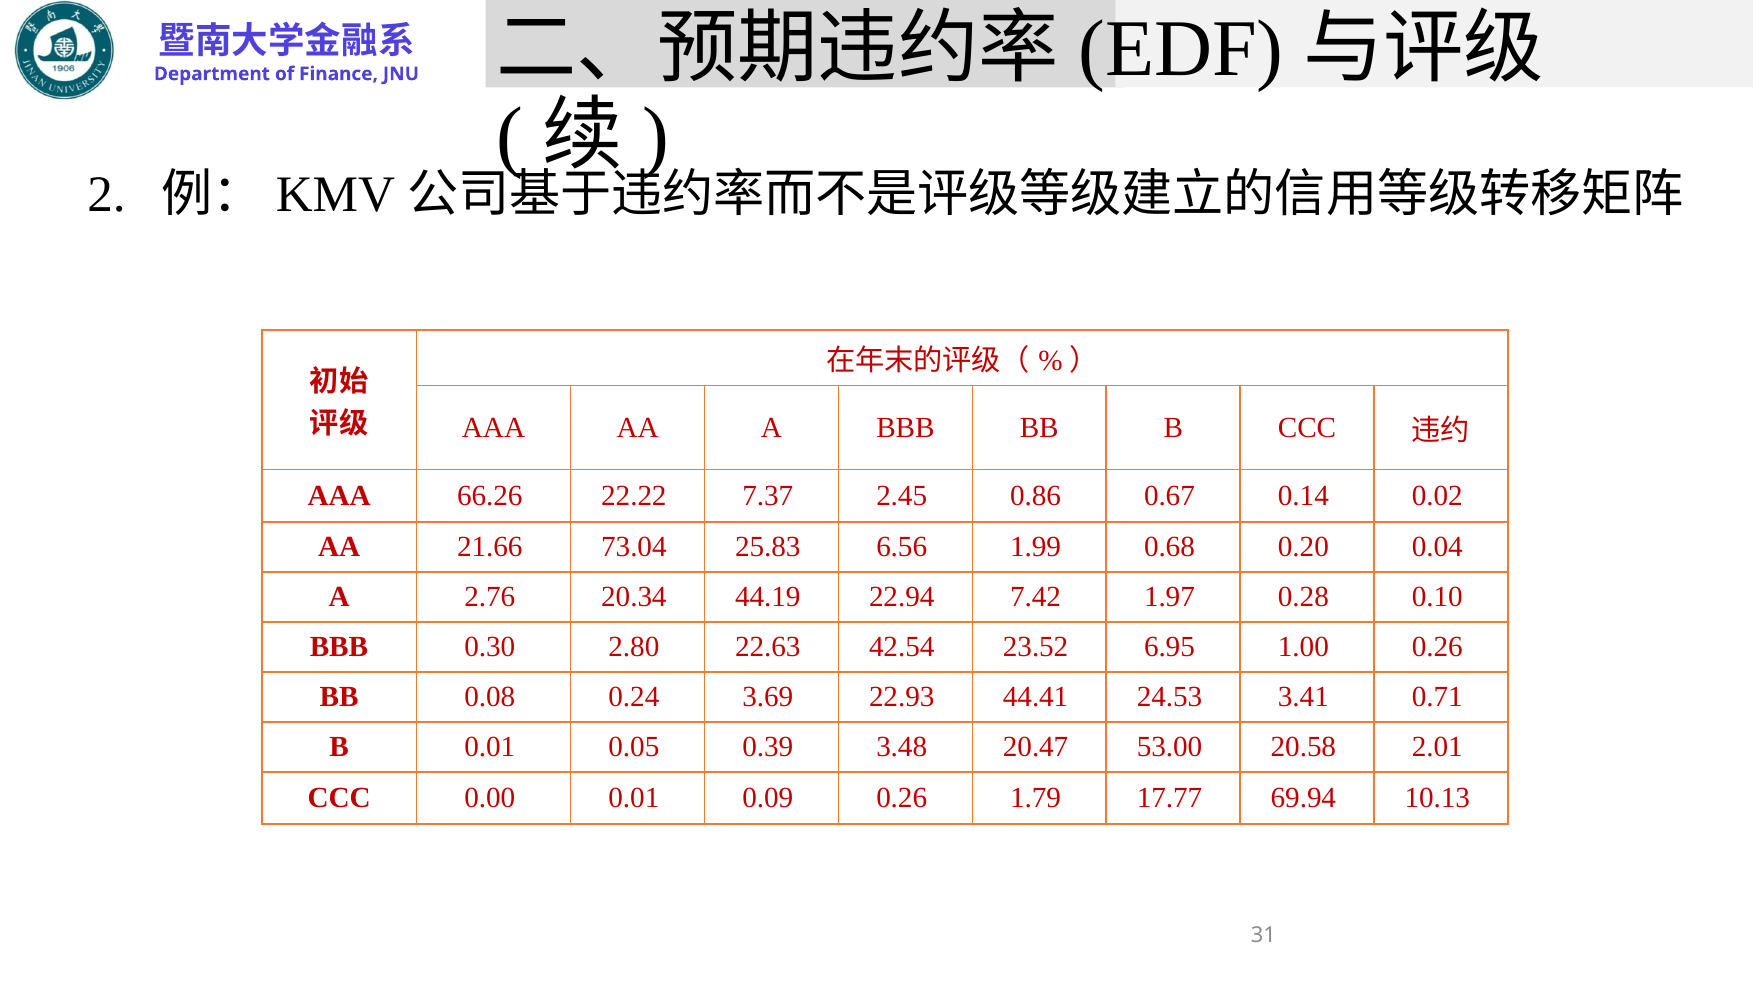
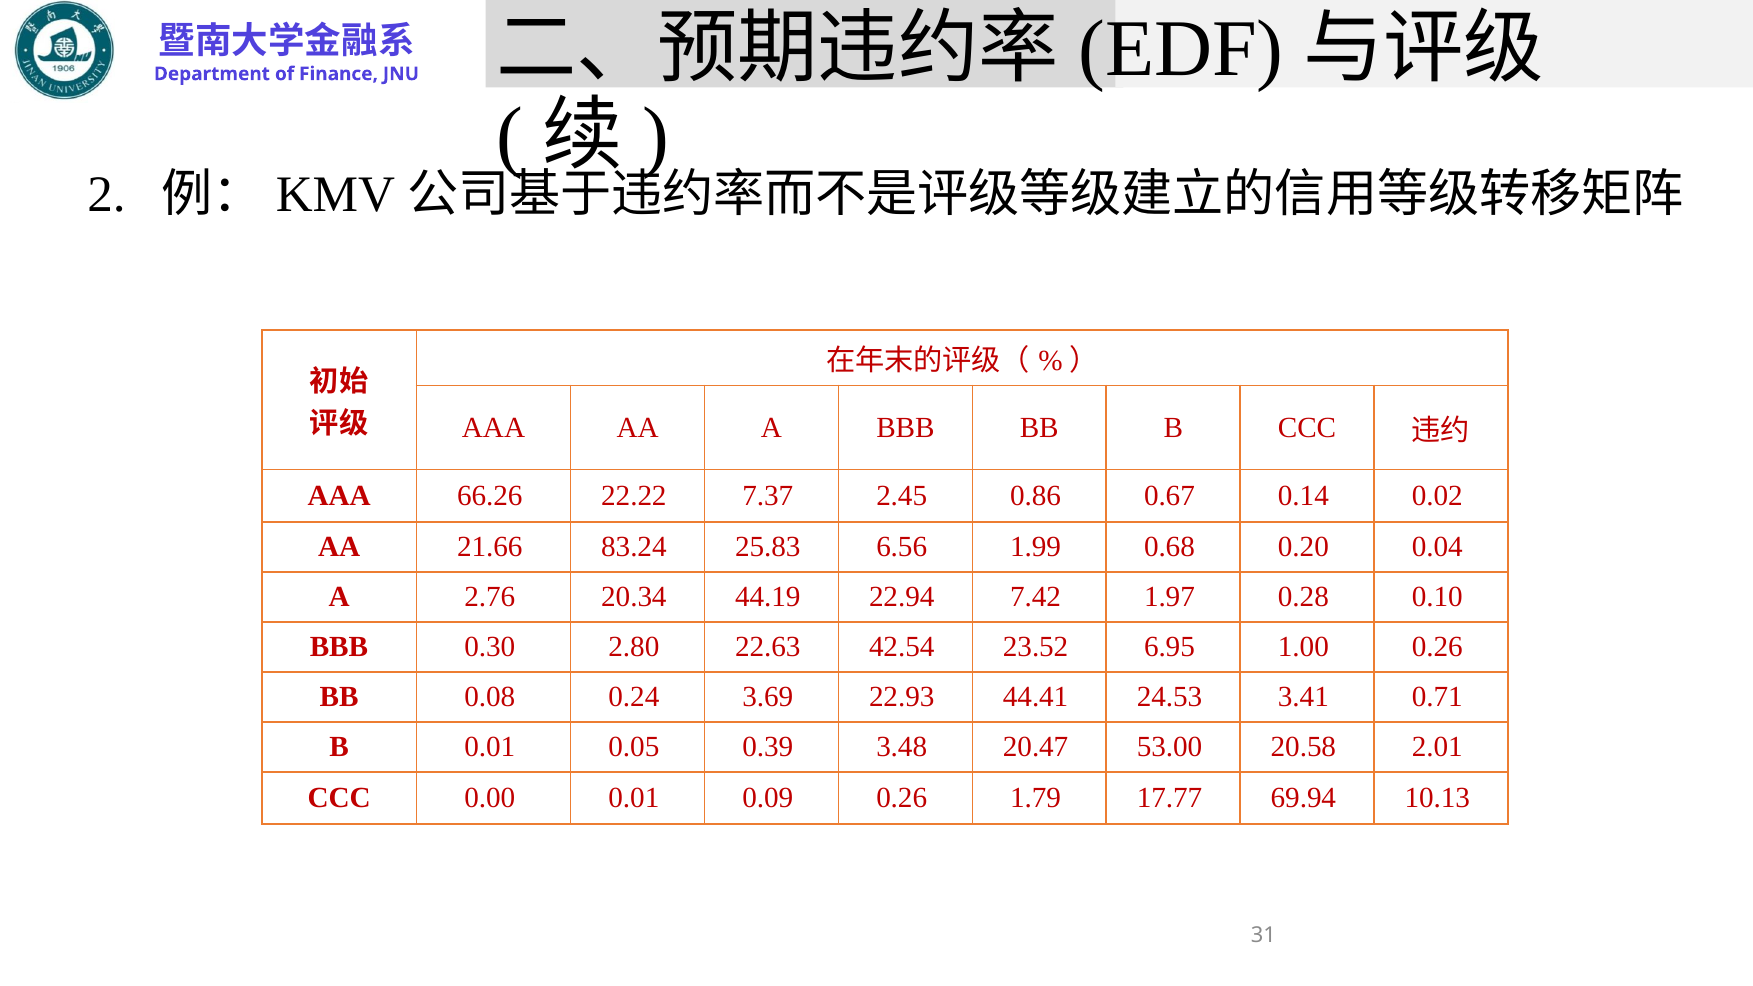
73.04: 73.04 -> 83.24 (634, 547)
